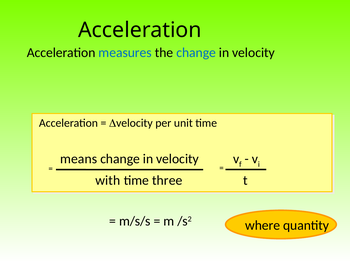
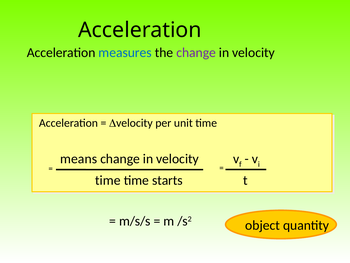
change colour: blue -> purple (196, 53)
with: with -> time (108, 180)
three: three -> starts (167, 180)
where: where -> object (263, 225)
